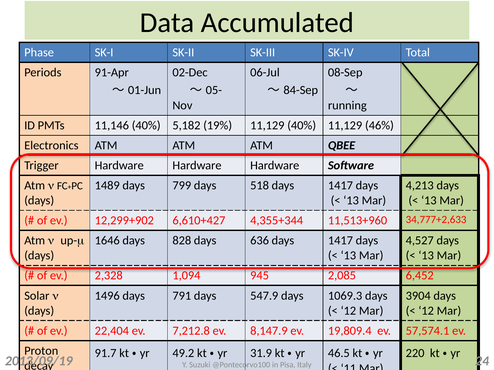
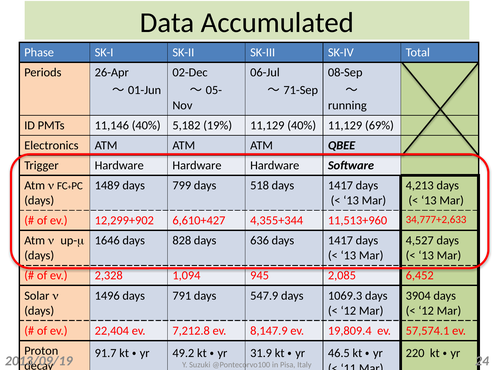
91-Apr: 91-Apr -> 26-Apr (112, 73)
84-Sep: 84-Sep -> 71-Sep (301, 90)
46%: 46% -> 69% (379, 126)
